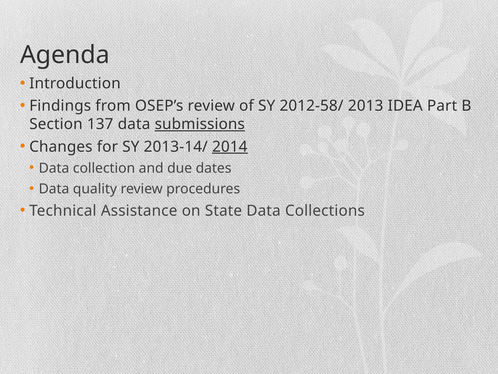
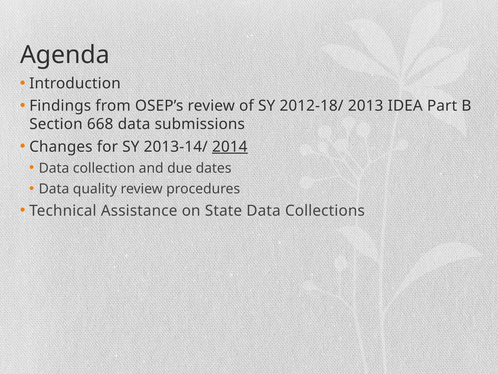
2012-58/: 2012-58/ -> 2012-18/ (312, 106)
137: 137 -> 668 (100, 124)
submissions underline: present -> none (200, 124)
